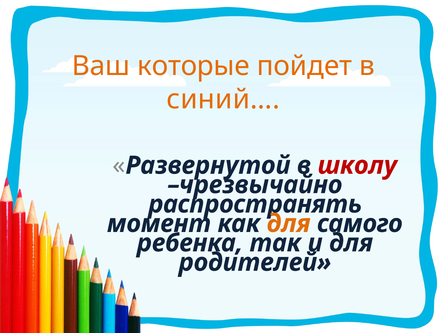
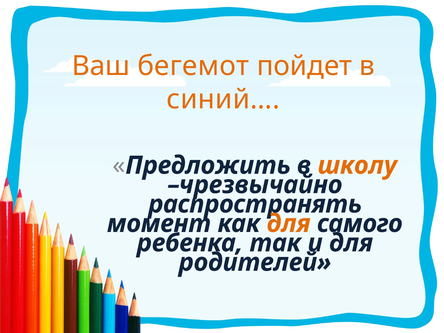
которые: которые -> бегемот (193, 66)
Развернутой: Развернутой -> Предложить (208, 165)
школу colour: red -> orange (357, 165)
